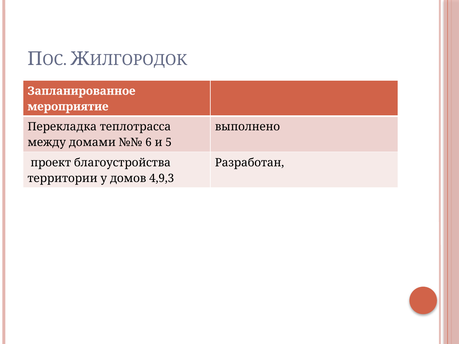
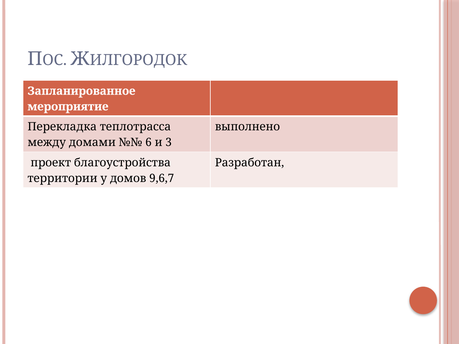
5: 5 -> 3 (169, 143)
4,9,3: 4,9,3 -> 9,6,7 (162, 178)
